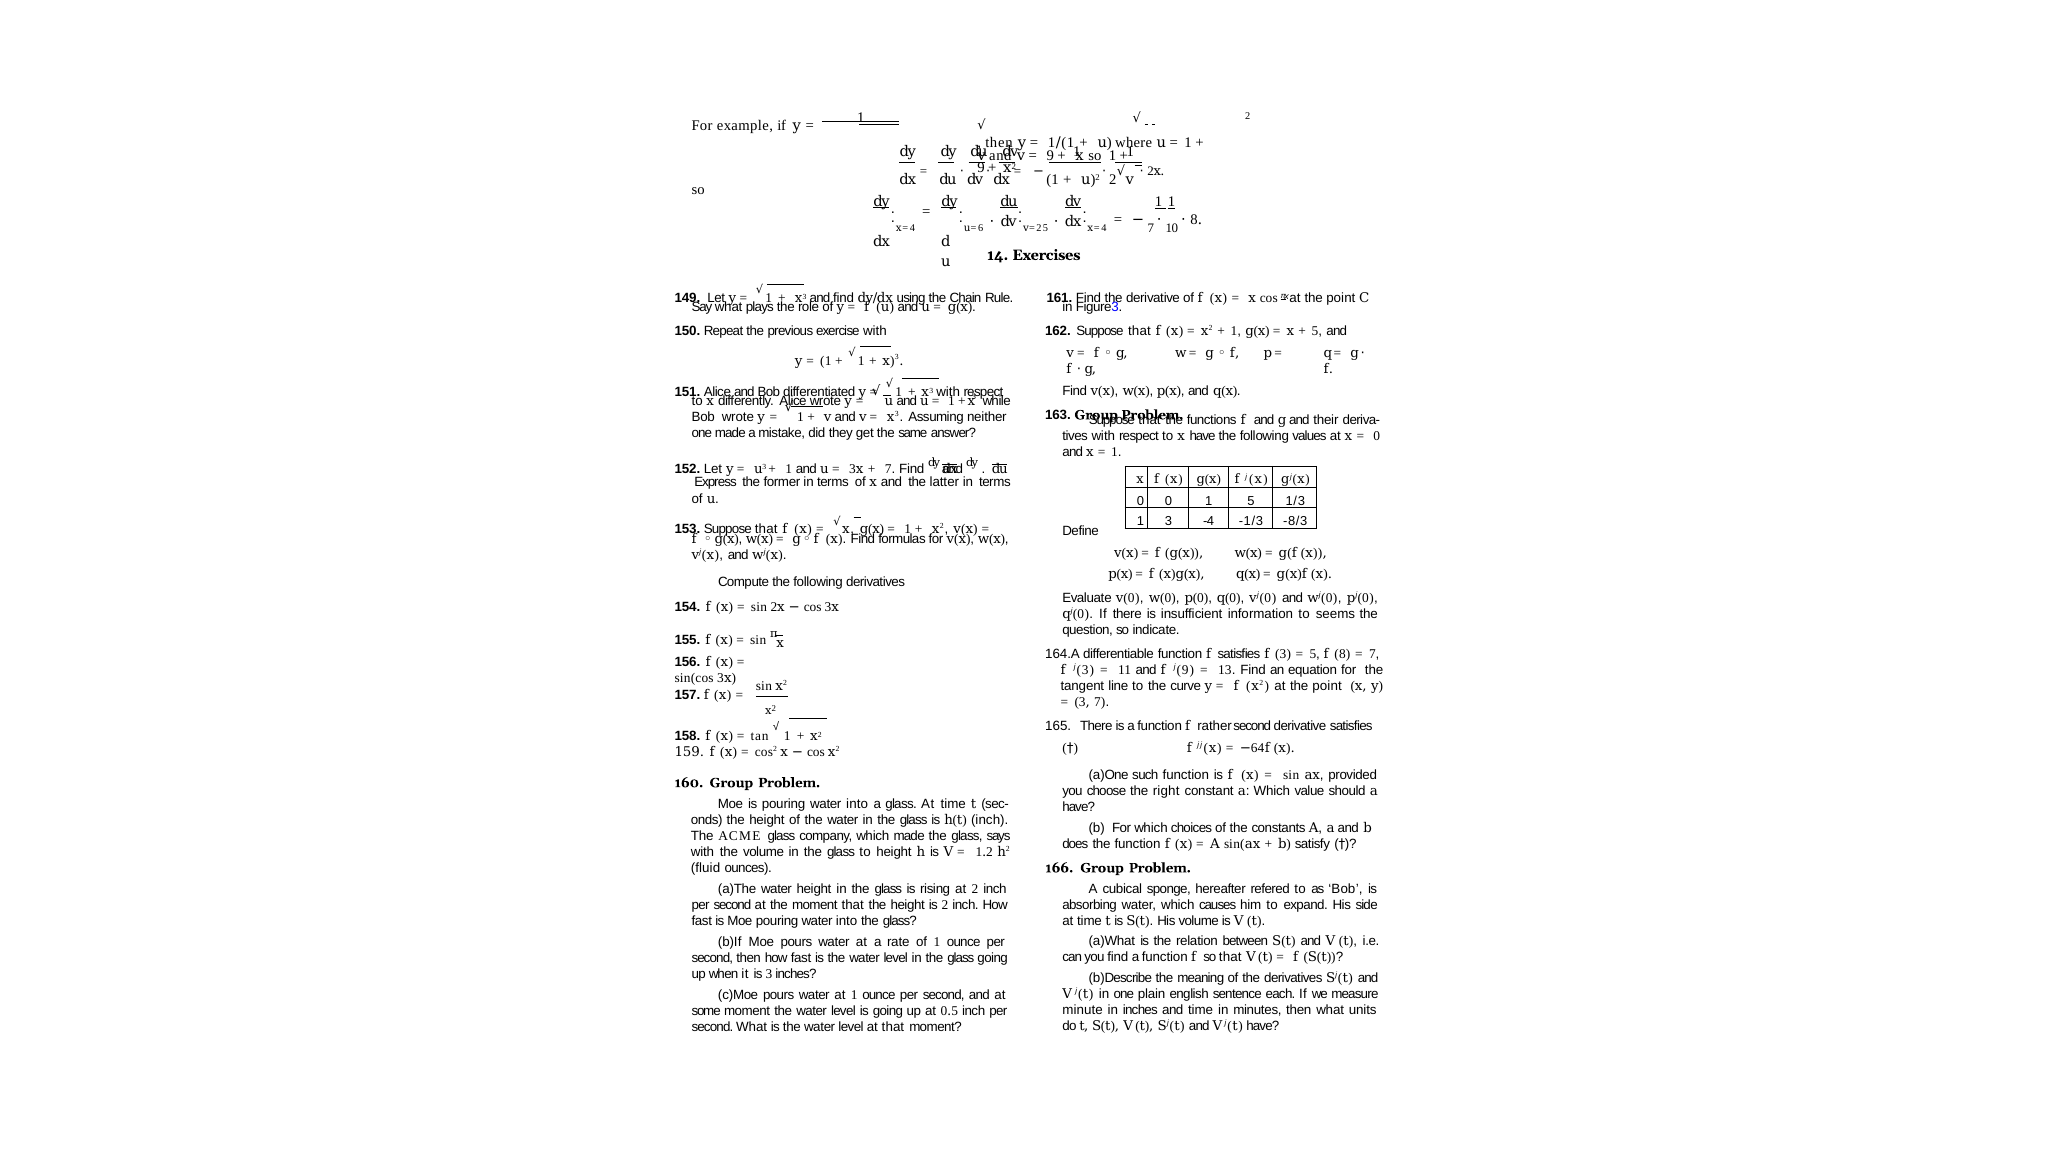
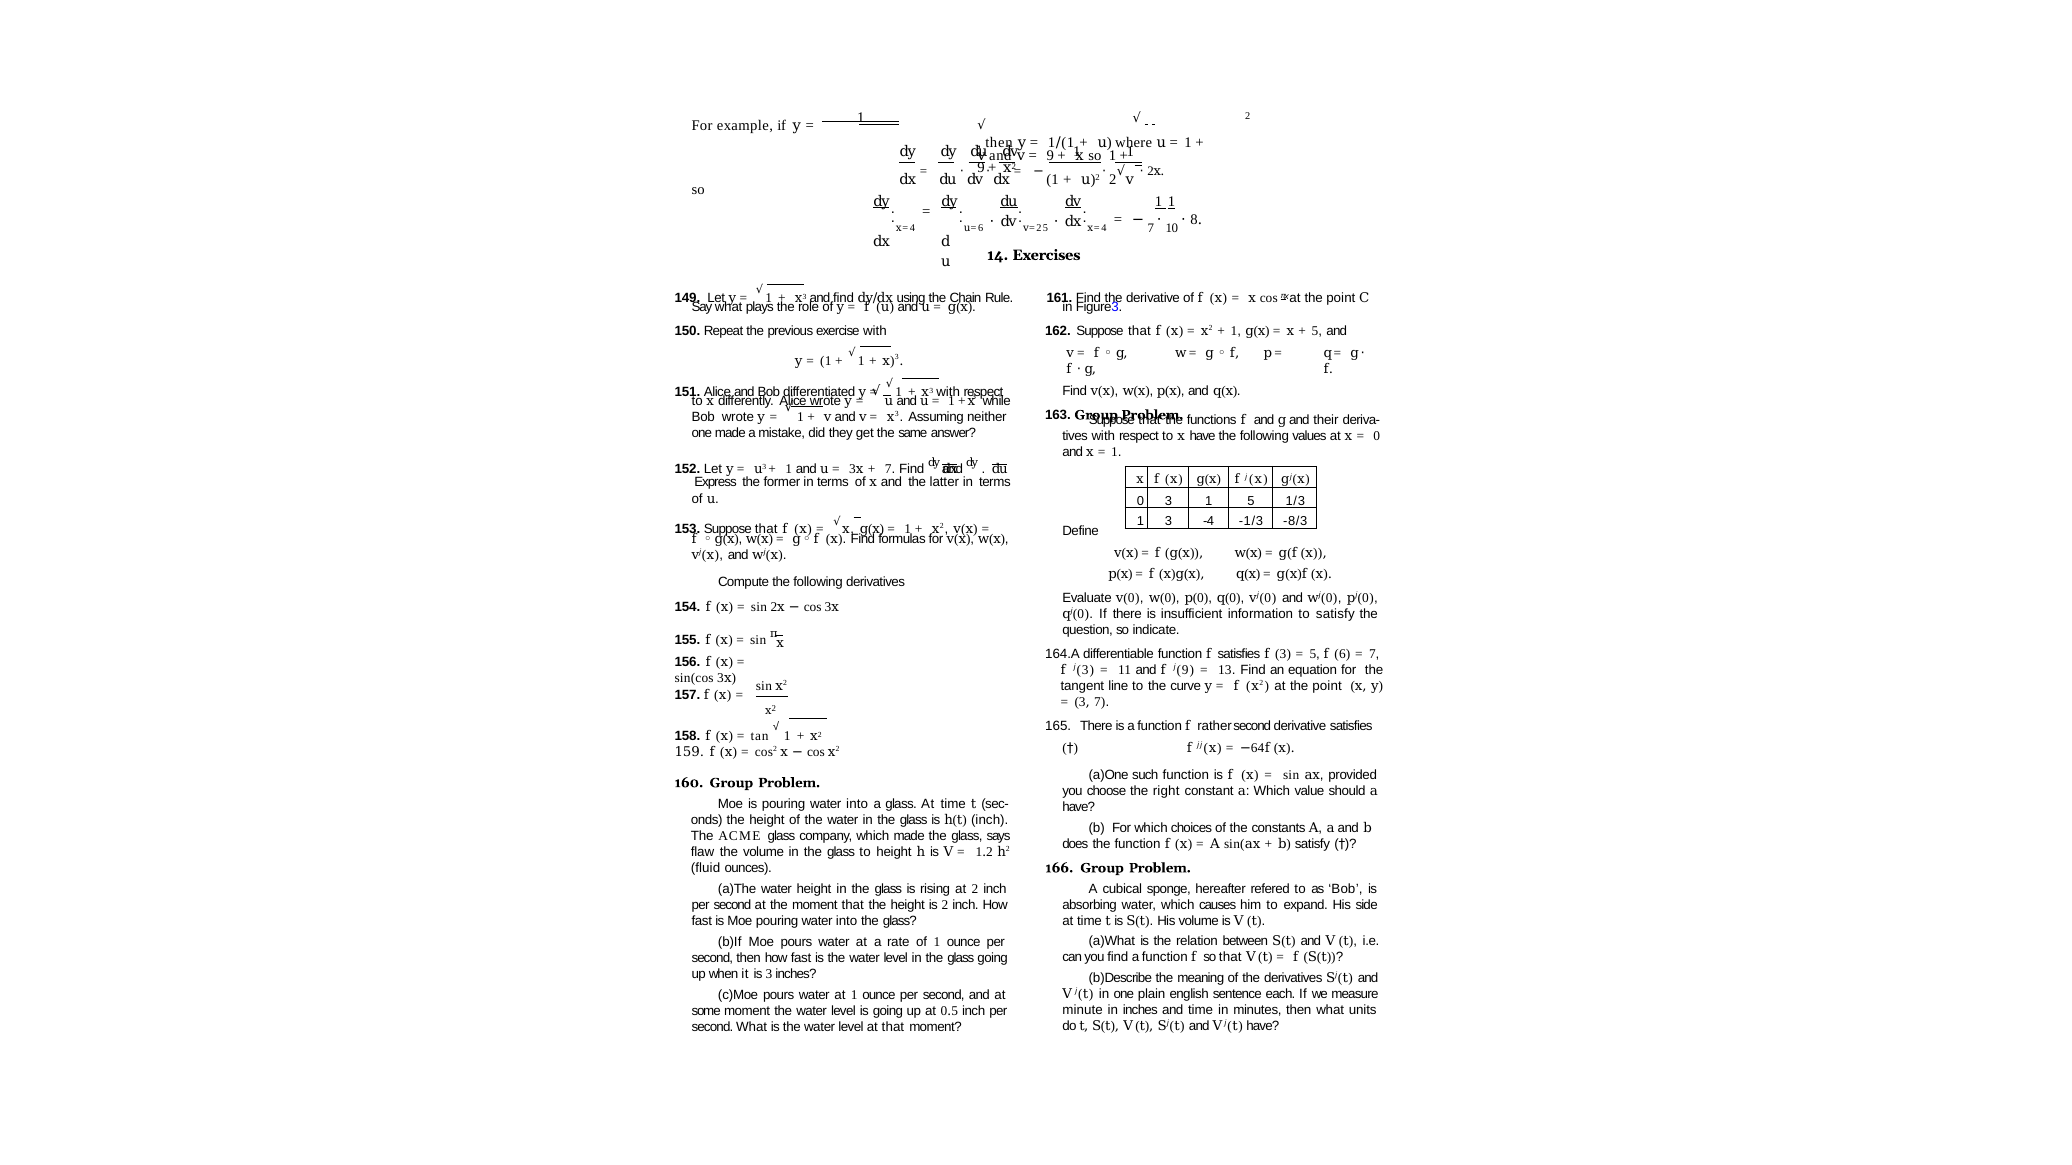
0 0: 0 -> 3 (1168, 501)
to seems: seems -> satisfy (1335, 614)
f 8: 8 -> 6 (1342, 654)
with: with -> flaw (702, 852)
